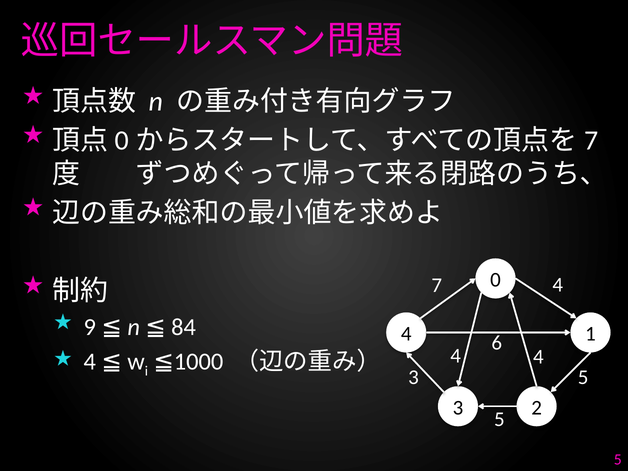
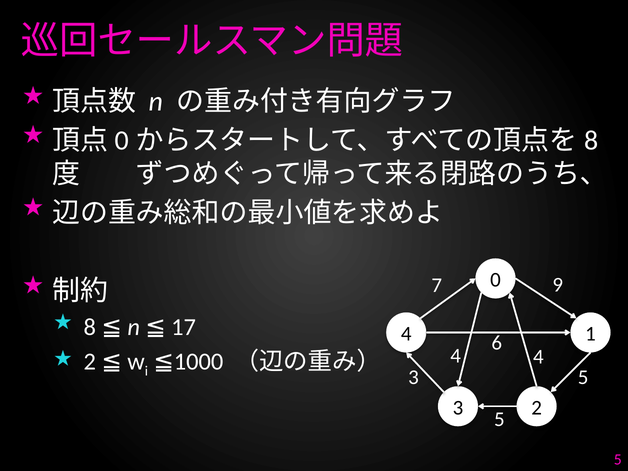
7: 7 -> 8 (591, 140)
7 4: 4 -> 9 (558, 285)
9: 9 -> 8 (90, 327)
84: 84 -> 17 (184, 327)
4: 4 -> 2 (90, 361)
